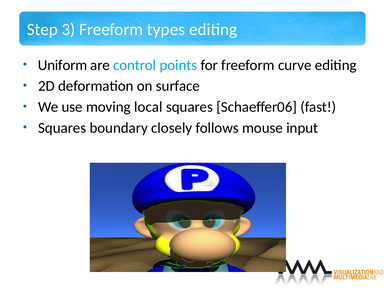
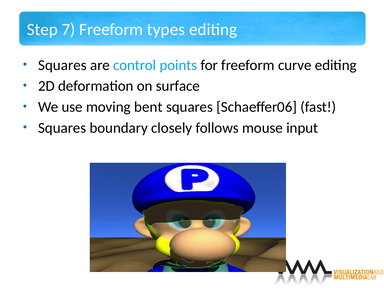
3: 3 -> 7 (68, 29)
Uniform: Uniform -> Squares (62, 65)
local: local -> bent (148, 107)
